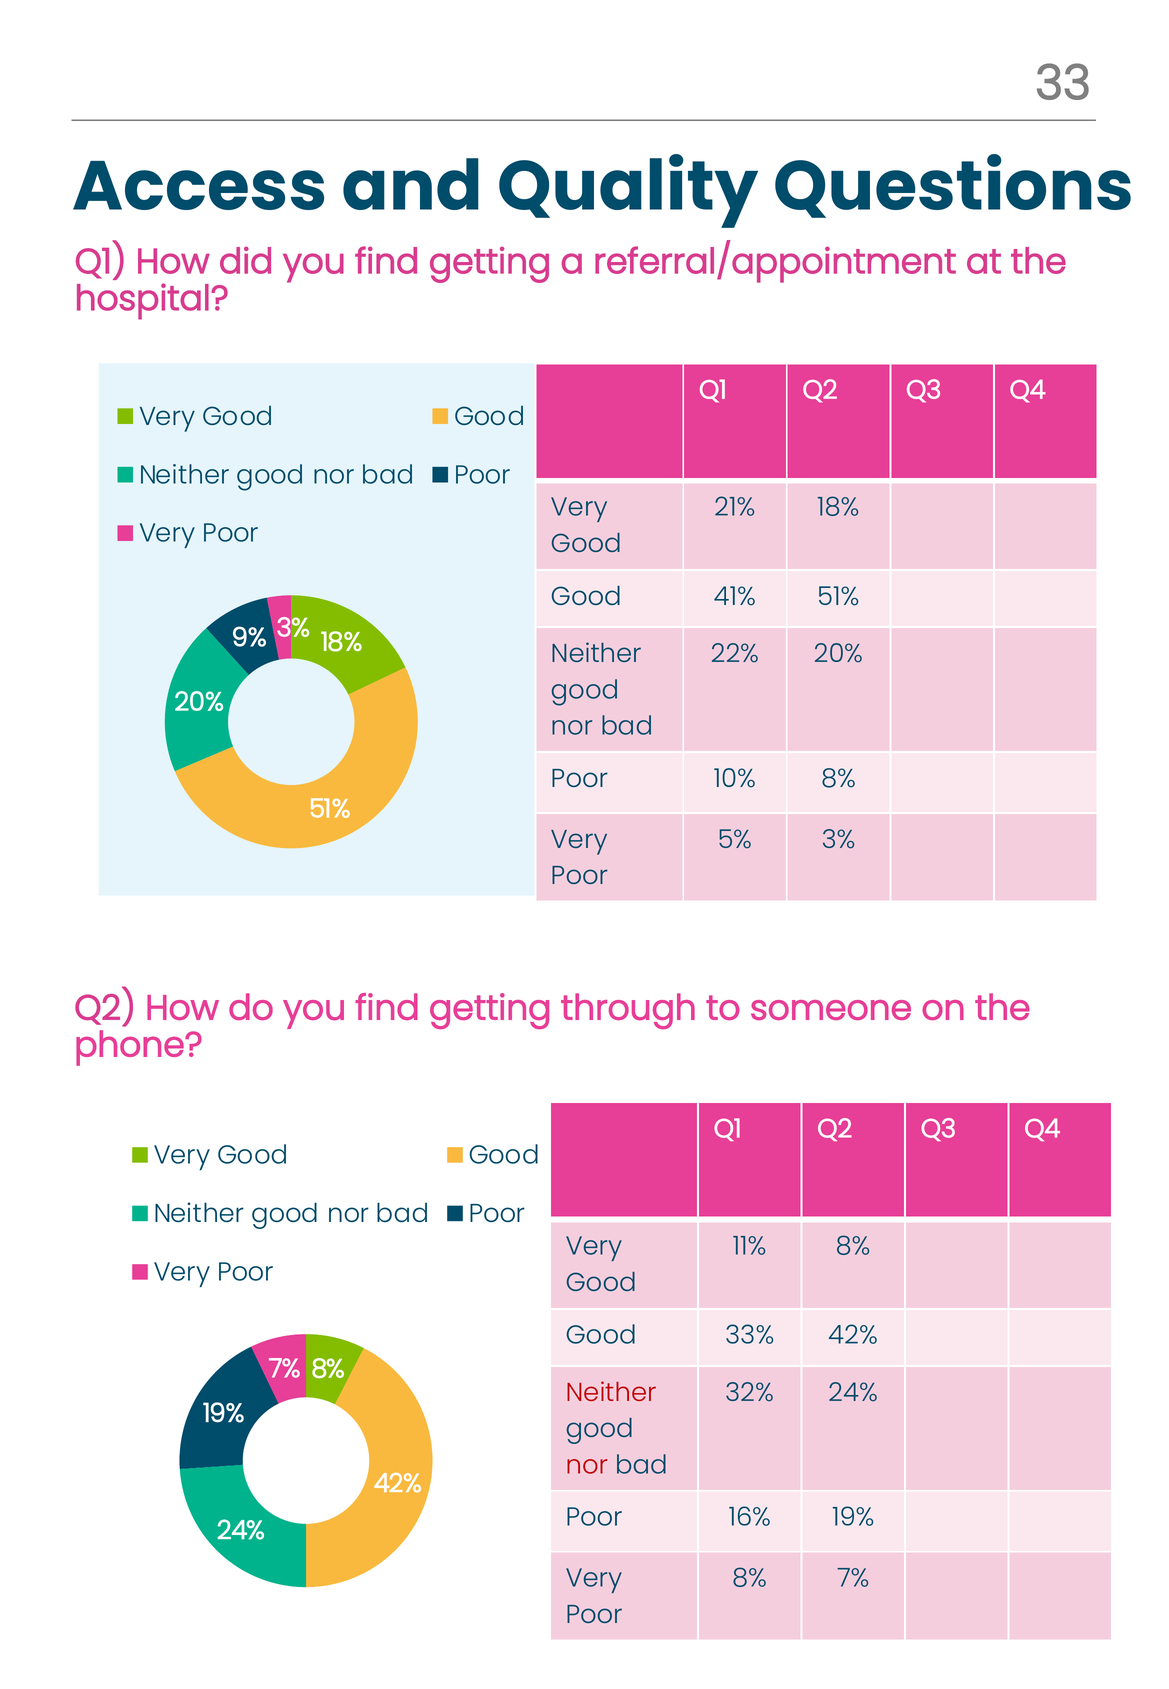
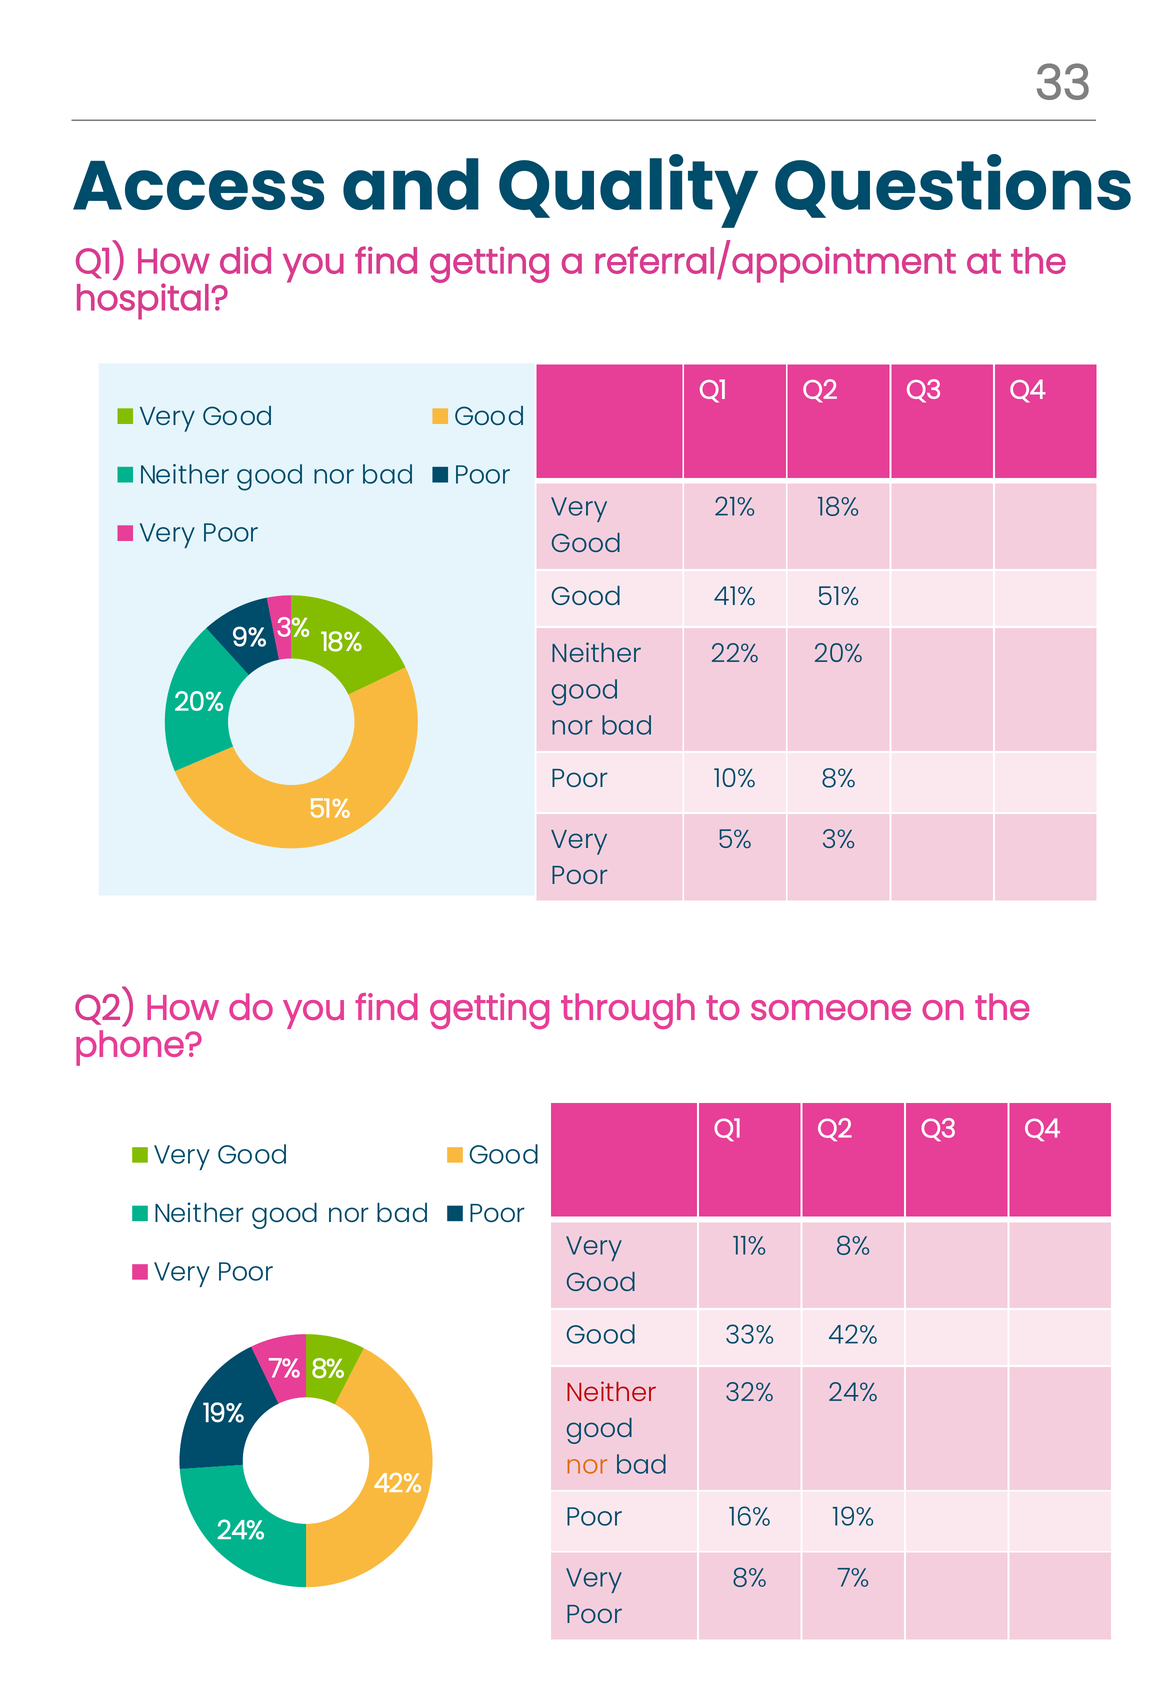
nor colour: red -> orange (587, 1465)
